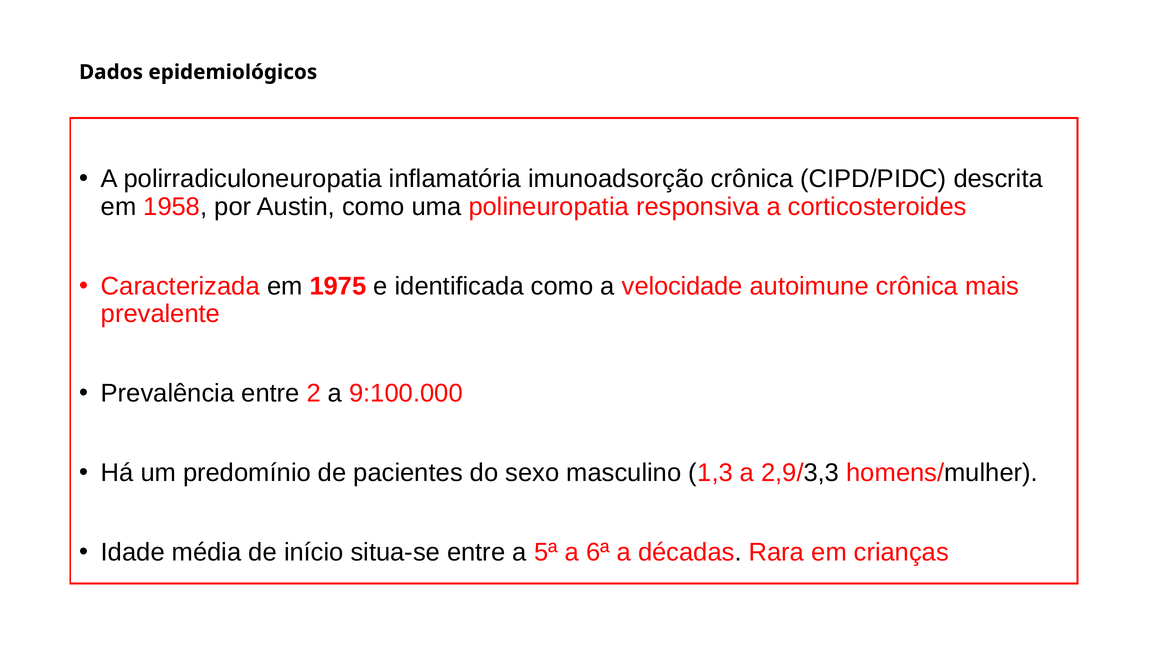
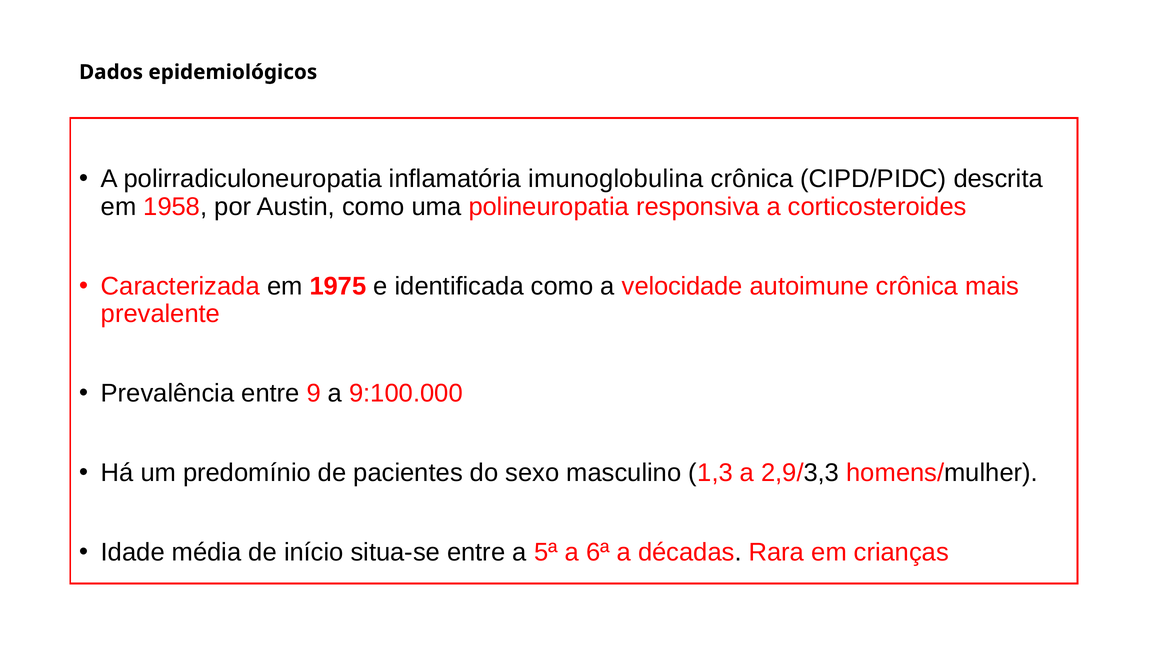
imunoadsorção: imunoadsorção -> imunoglobulina (616, 179)
2: 2 -> 9 (314, 393)
